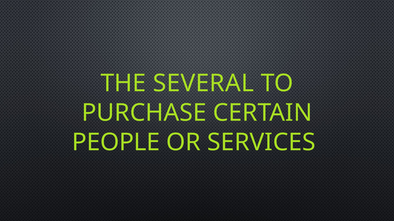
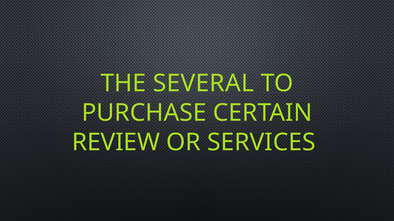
PEOPLE: PEOPLE -> REVIEW (116, 143)
